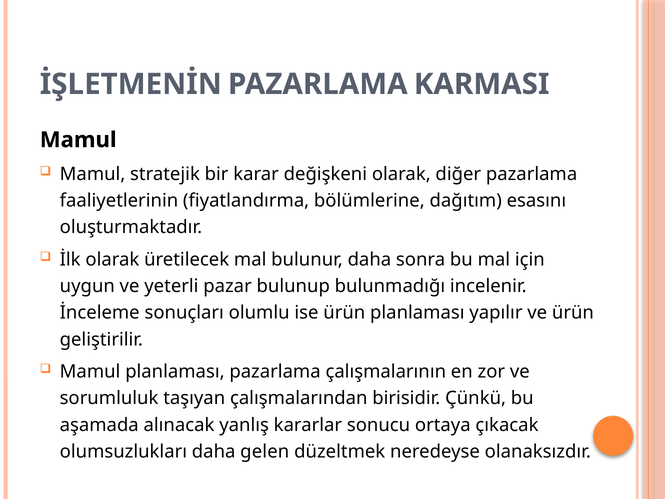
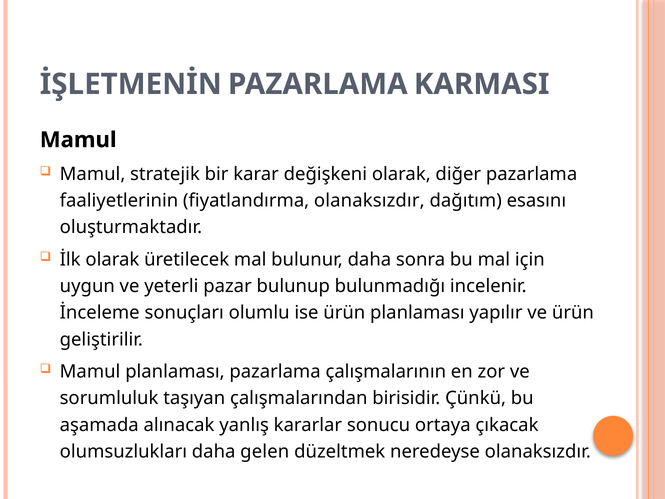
fiyatlandırma bölümlerine: bölümlerine -> olanaksızdır (369, 201)
